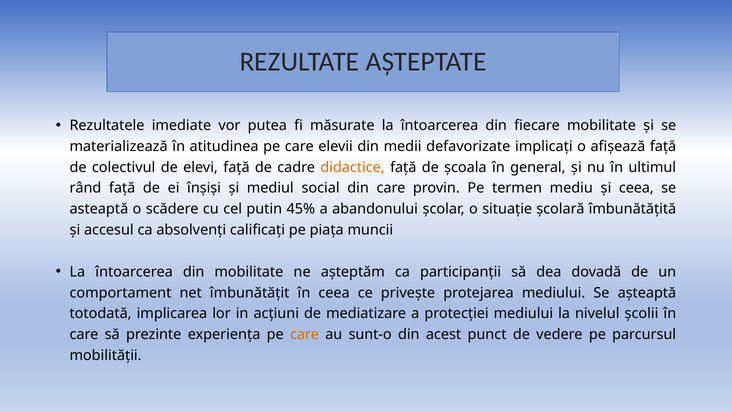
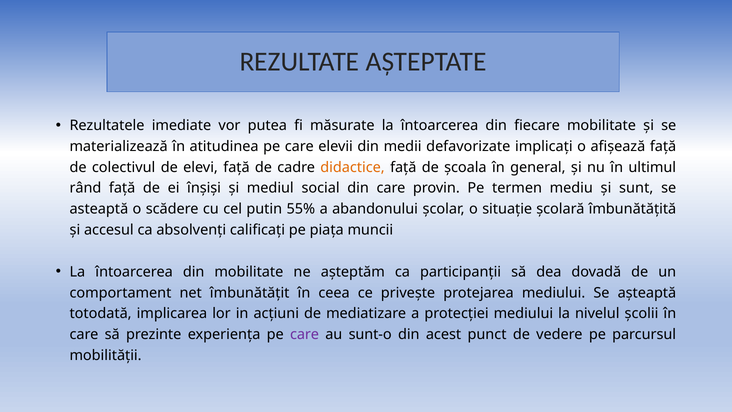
și ceea: ceea -> sunt (636, 188)
45%: 45% -> 55% (301, 209)
care colour: orange -> purple (305, 334)
